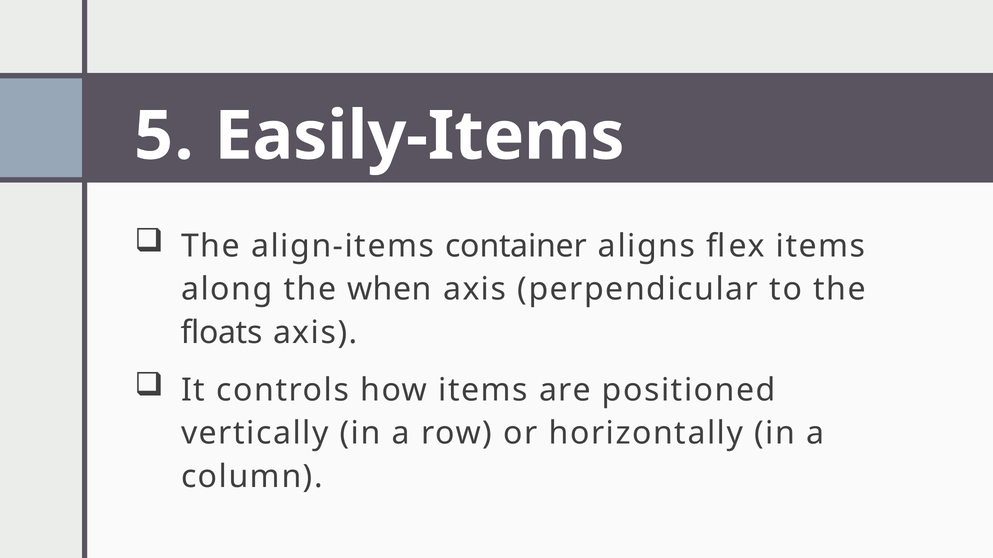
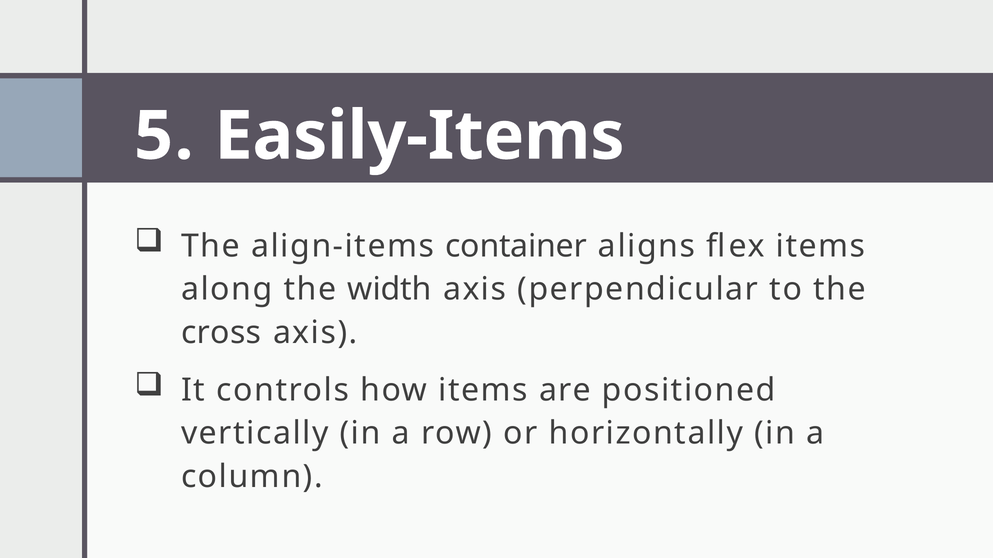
when: when -> width (390, 290)
floats: floats -> cross (221, 333)
